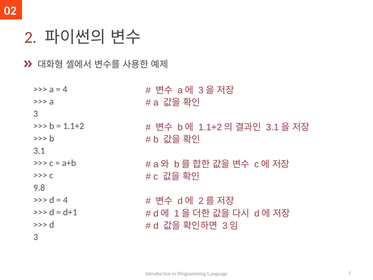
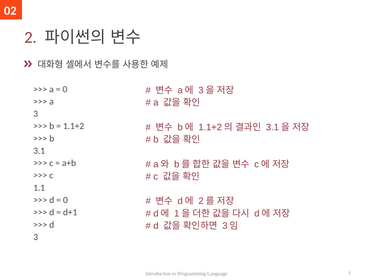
4: 4 -> 0 (65, 89)
9.8: 9.8 -> 1.1 (39, 188)
4: 4 -> 0 (65, 200)
